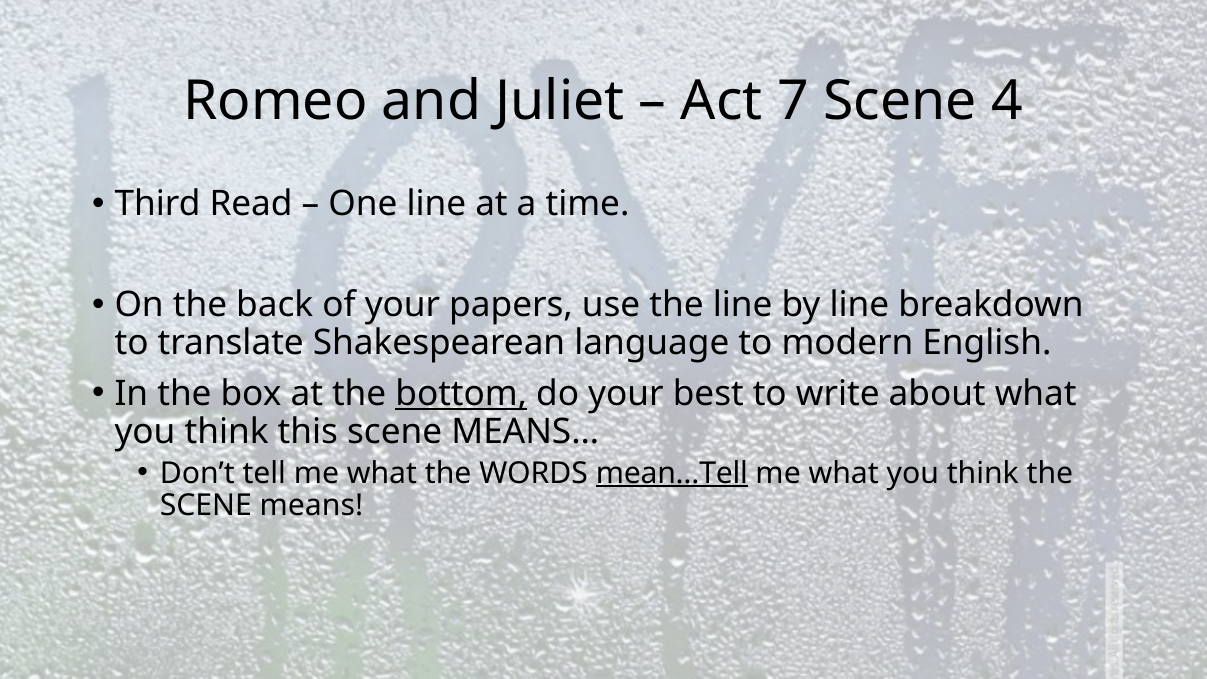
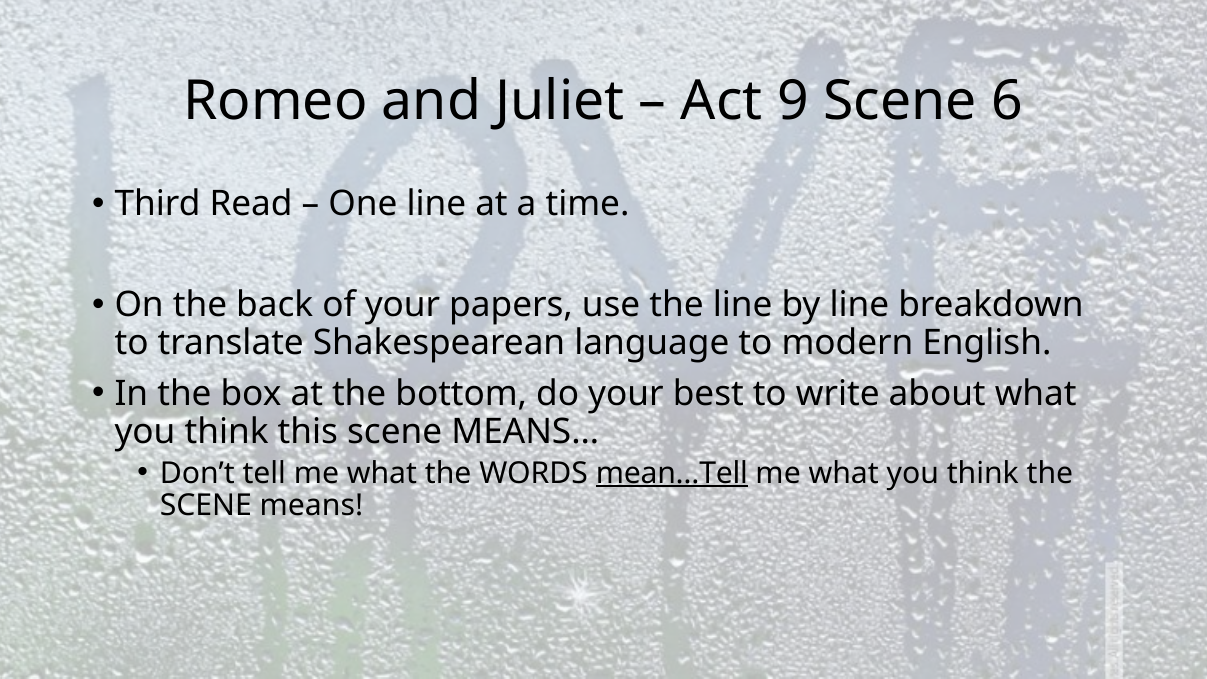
7: 7 -> 9 (793, 101)
4: 4 -> 6 (1007, 101)
bottom underline: present -> none (461, 394)
